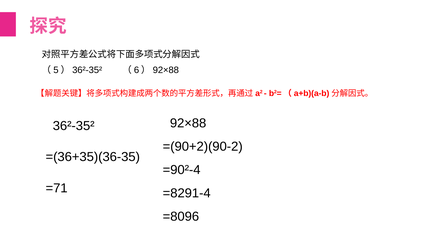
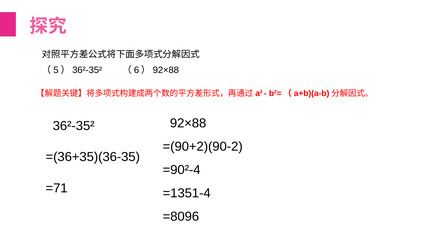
=8291-4: =8291-4 -> =1351-4 (187, 193)
